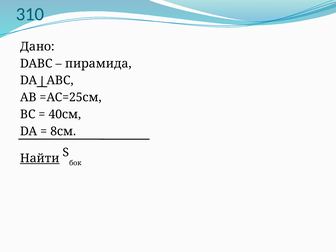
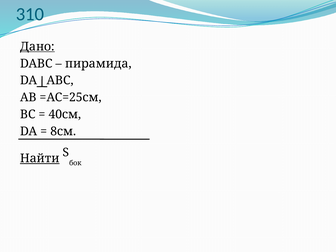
Дано underline: none -> present (37, 47)
